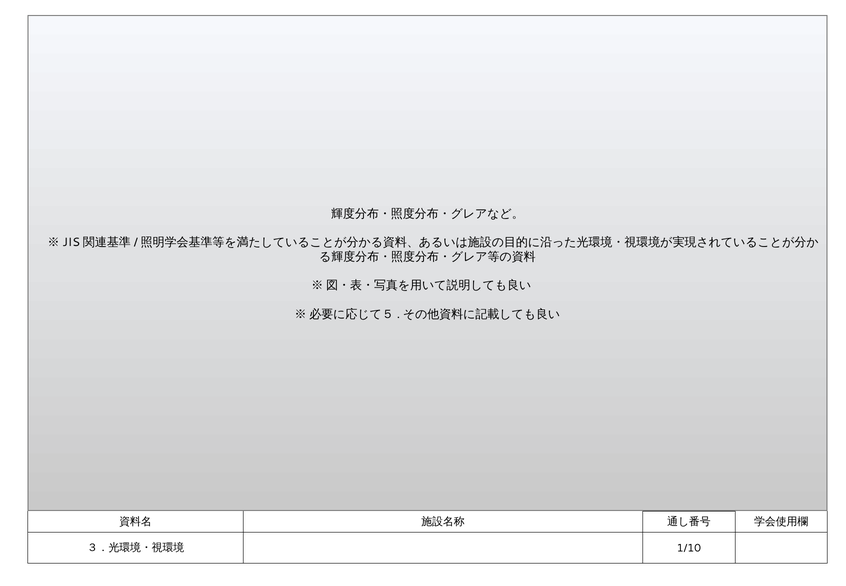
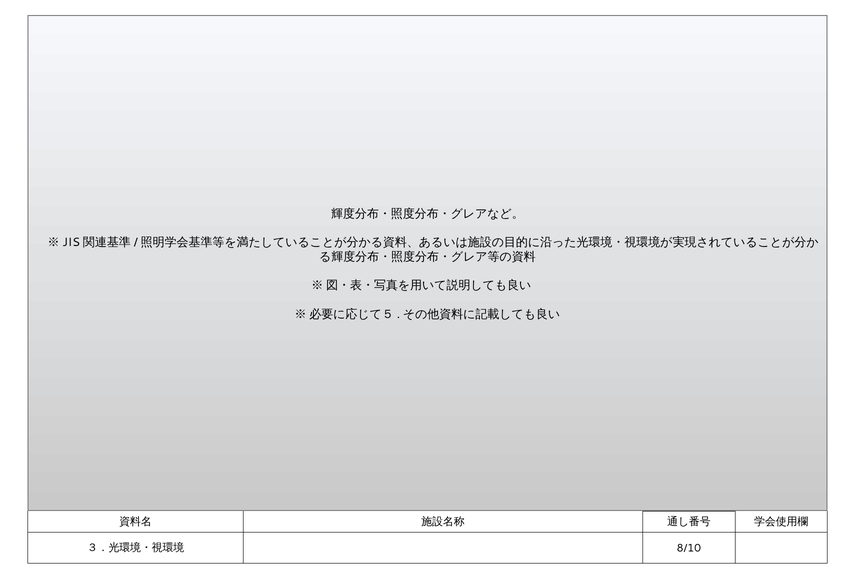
1/10: 1/10 -> 8/10 (689, 548)
